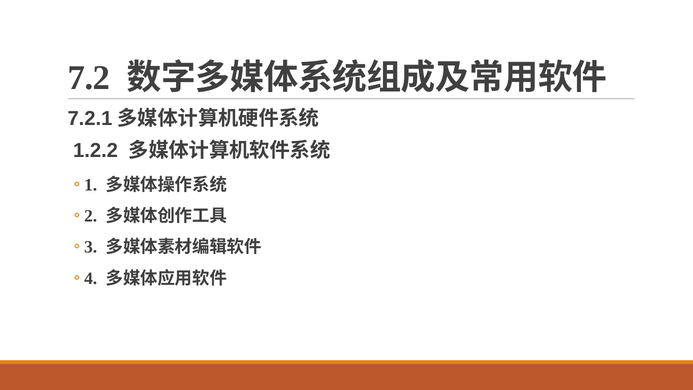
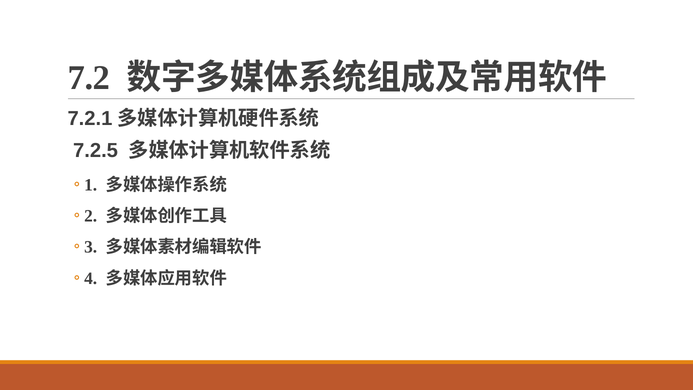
1.2.2: 1.2.2 -> 7.2.5 (96, 150)
